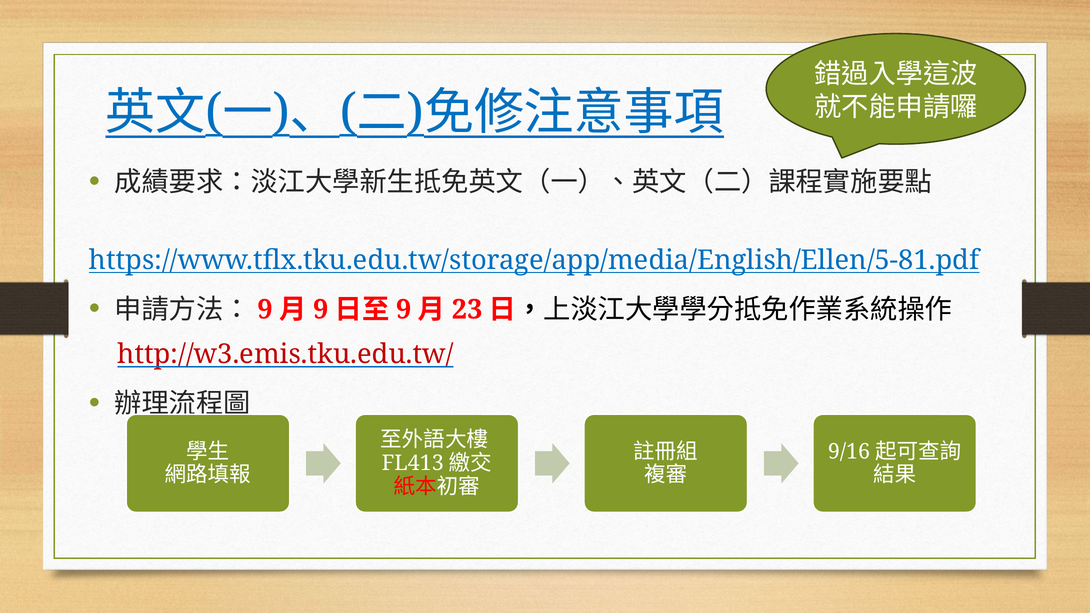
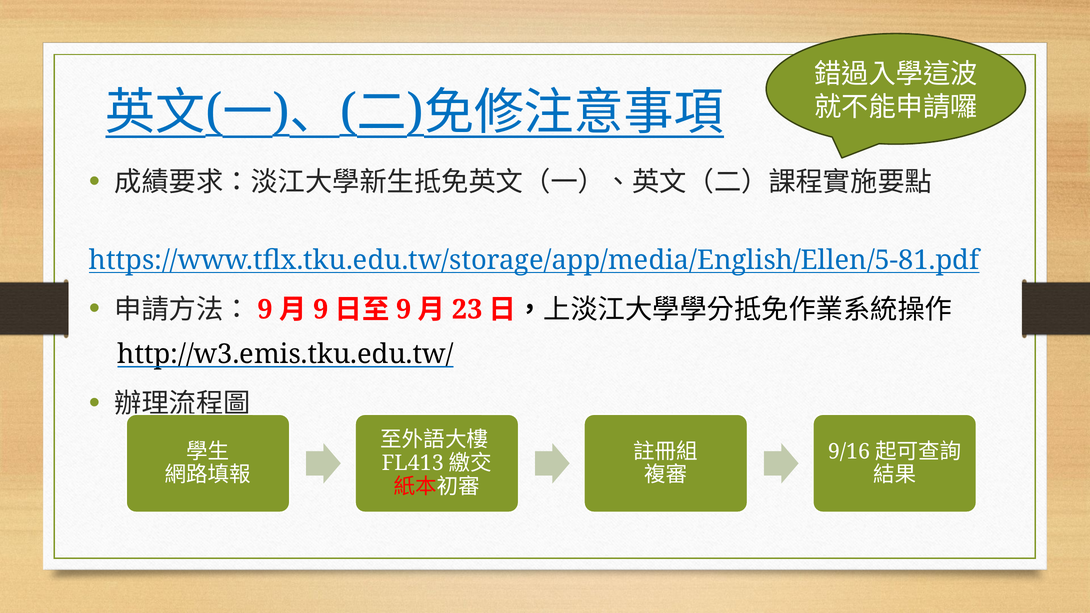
http://w3.emis.tku.edu.tw/ colour: red -> black (285, 355)
